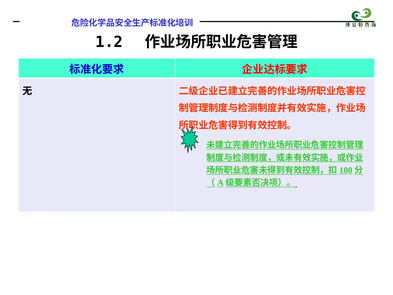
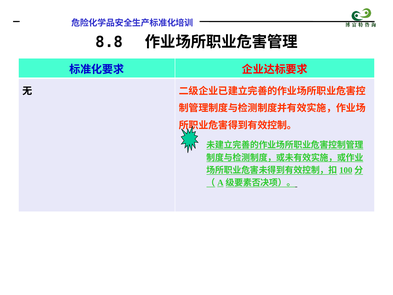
1.2: 1.2 -> 8.8 (109, 42)
